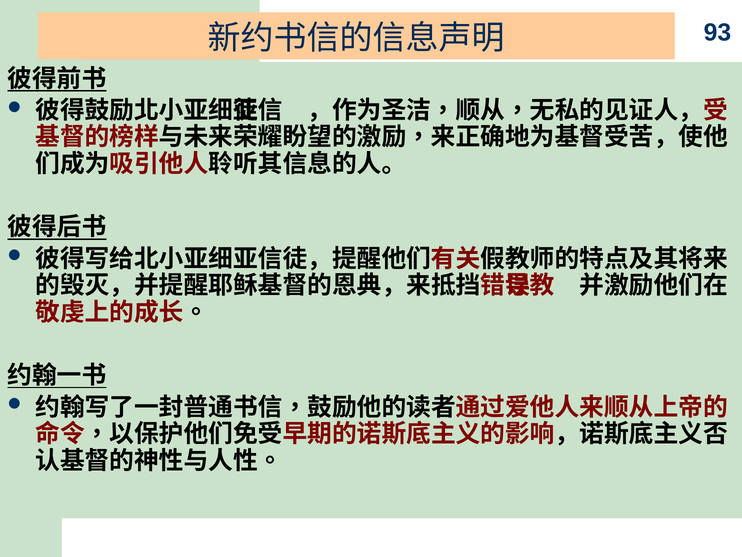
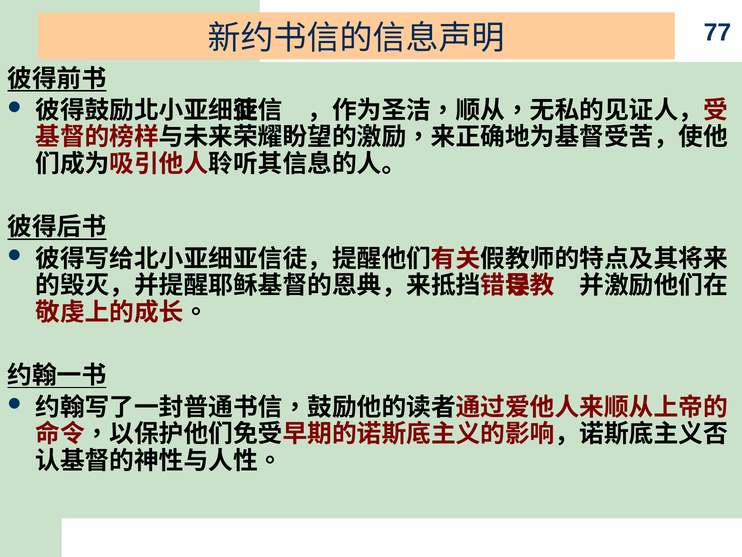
93: 93 -> 77 (717, 33)
